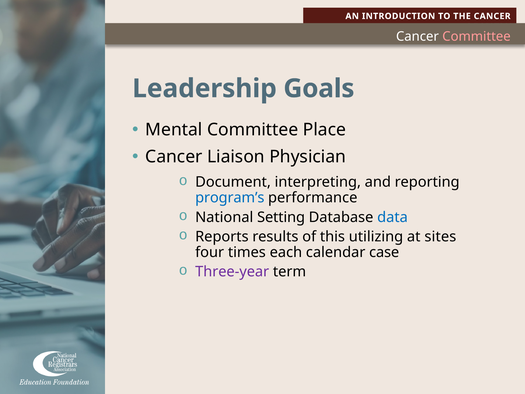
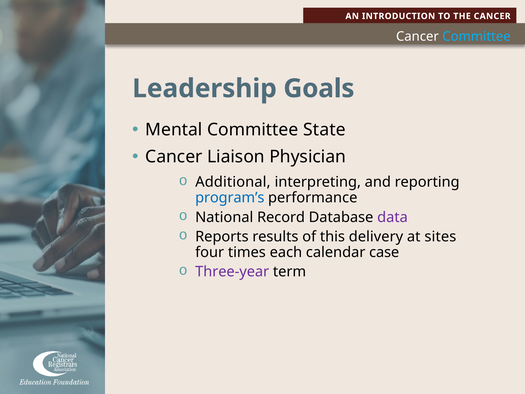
Committee colour: pink -> light blue (477, 37)
Place: Place -> State (324, 130)
Document: Document -> Additional (233, 182)
Setting: Setting -> Record (281, 217)
data colour: blue -> purple (393, 217)
utilizing: utilizing -> delivery (376, 236)
